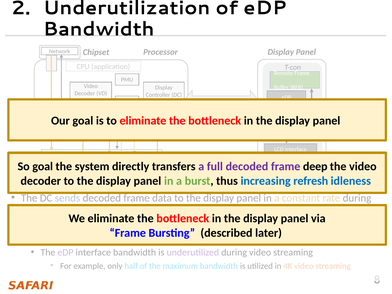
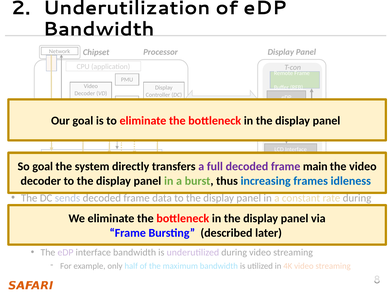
deep: deep -> main (315, 166)
increasing refresh: refresh -> frames (311, 181)
